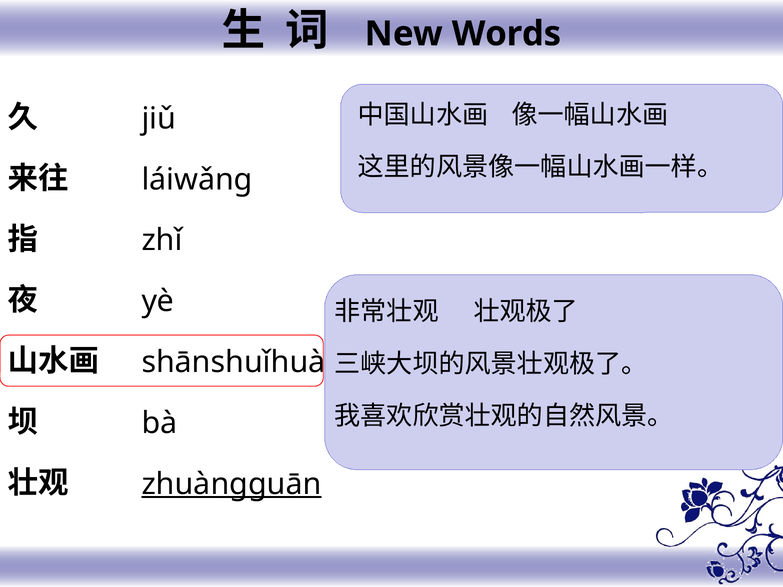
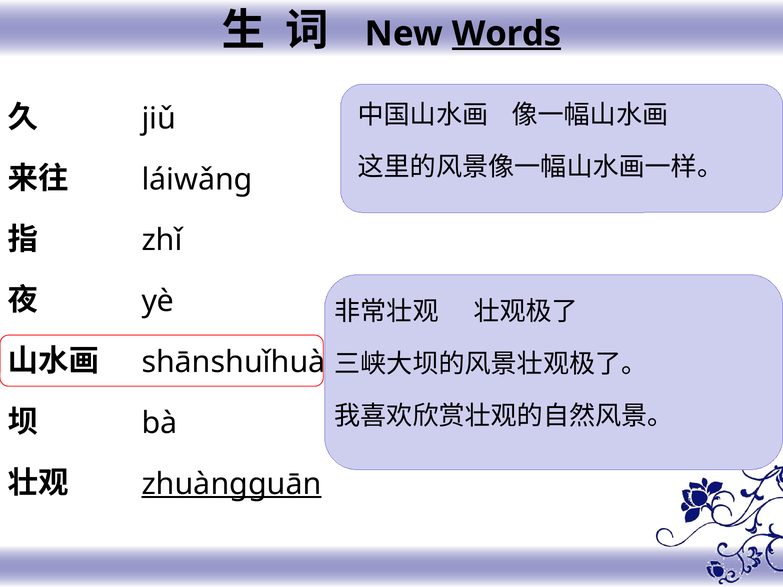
Words underline: none -> present (506, 34)
